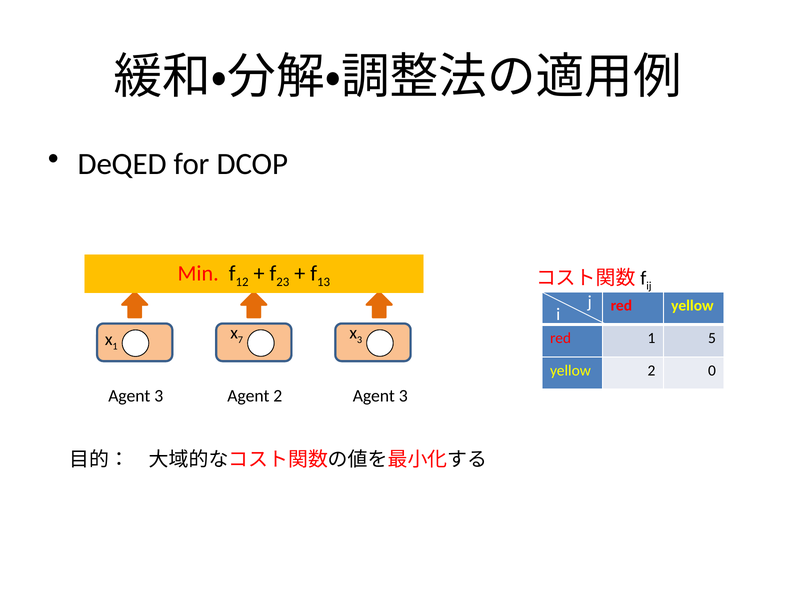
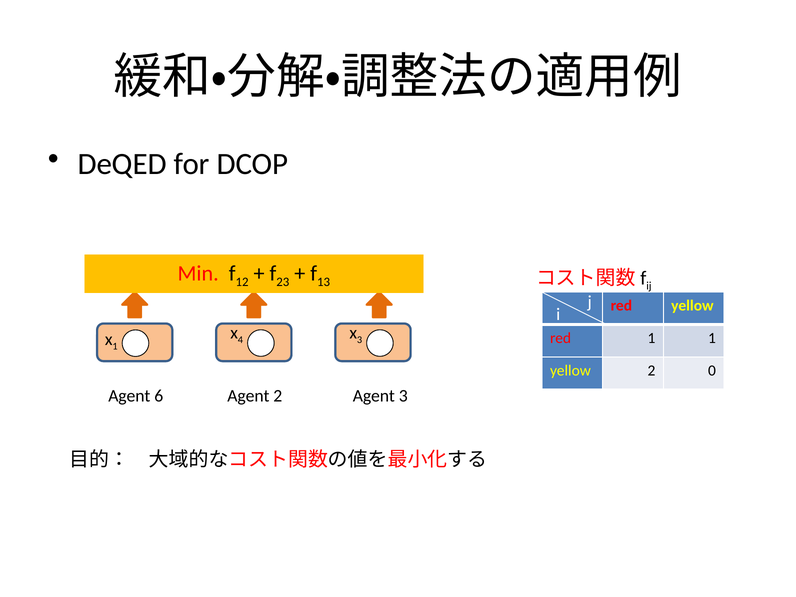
7: 7 -> 4 (240, 340)
1 5: 5 -> 1 (712, 338)
3: 3 -> 6 (159, 396)
